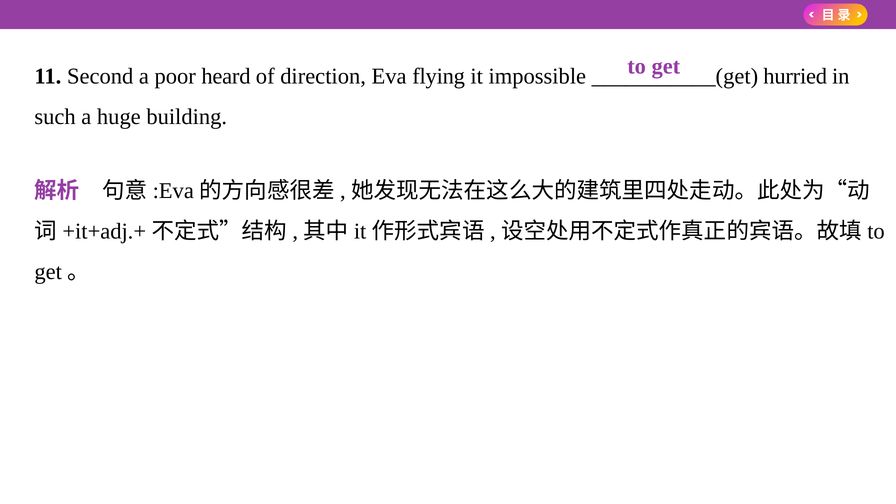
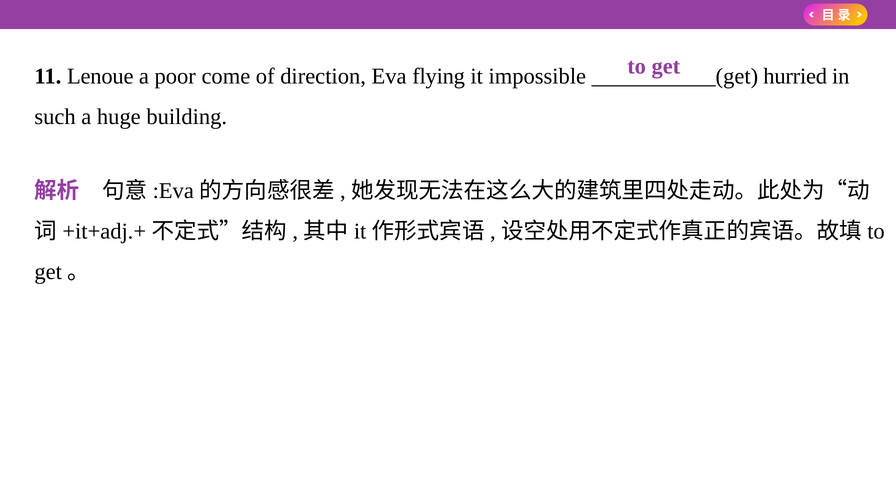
Second: Second -> Lenoue (100, 76)
heard: heard -> come (226, 76)
